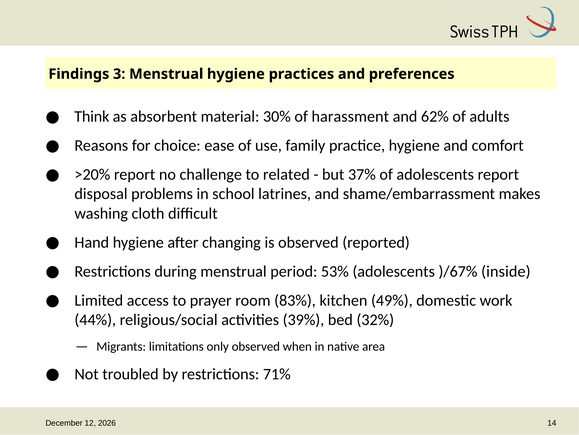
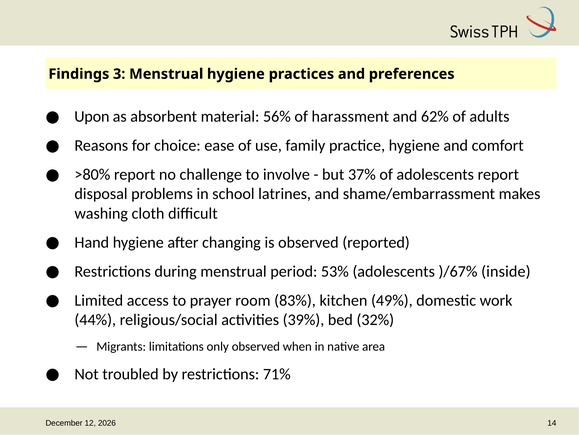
Think: Think -> Upon (92, 116)
30%: 30% -> 56% (277, 116)
>20%: >20% -> >80% (92, 174)
related: related -> involve (286, 174)
